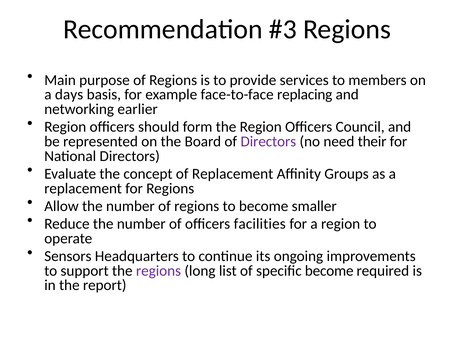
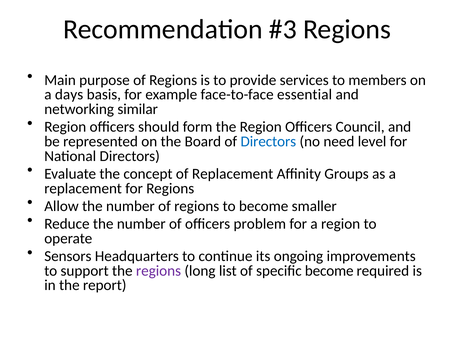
replacing: replacing -> essential (305, 94)
earlier: earlier -> similar (138, 109)
Directors colour: purple -> blue (268, 141)
their: their -> level (372, 141)
facilities: facilities -> problem (260, 224)
